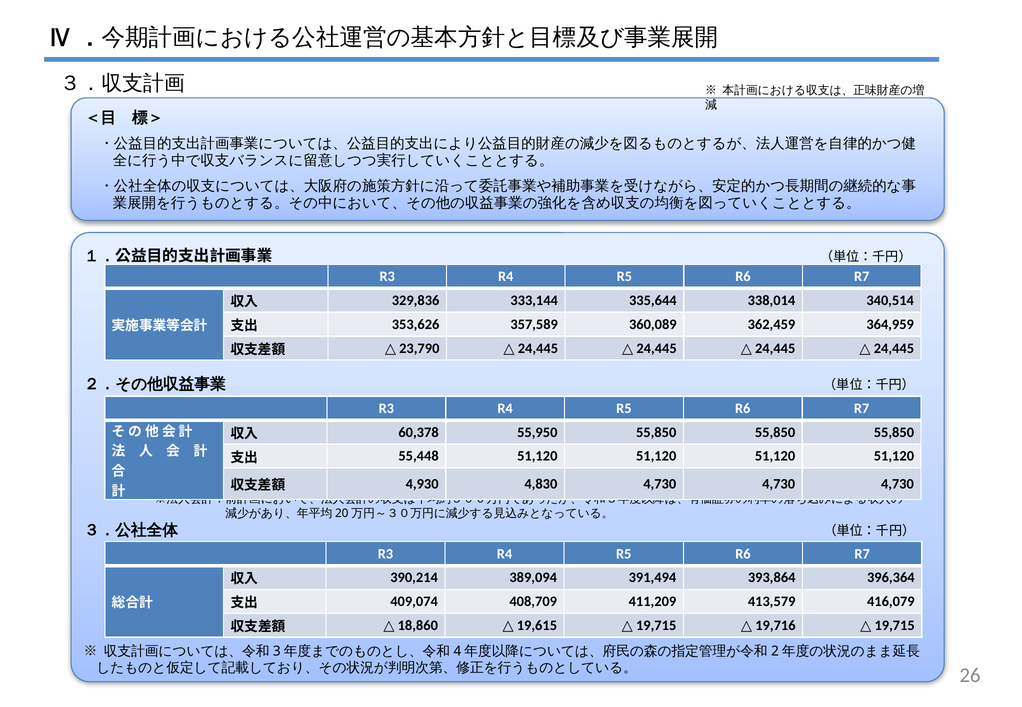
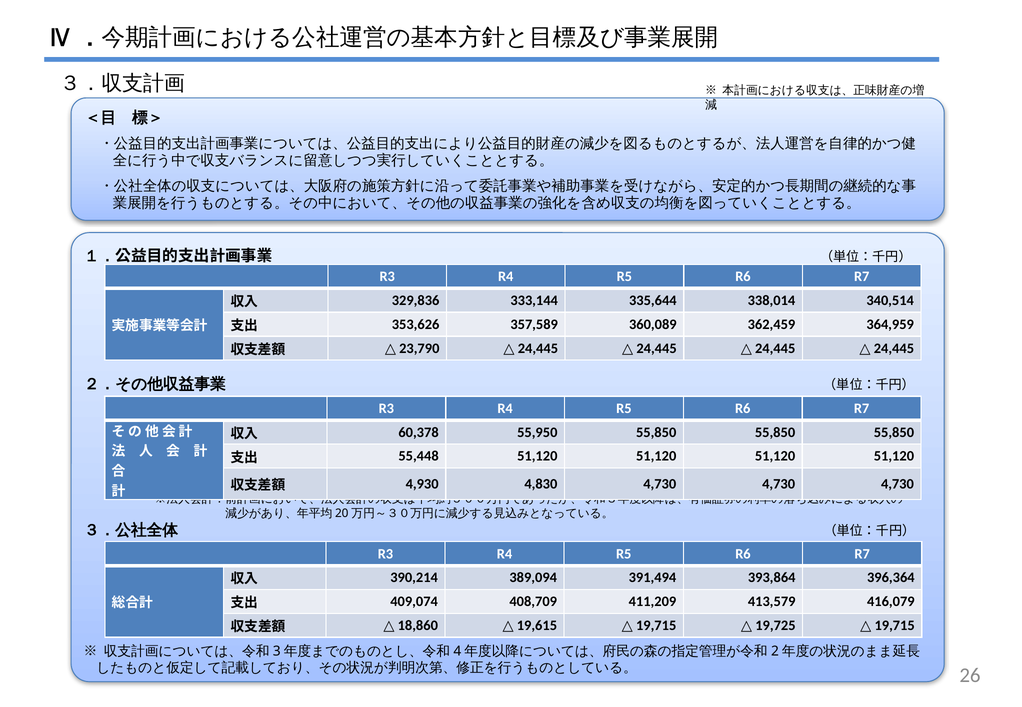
19,716: 19,716 -> 19,725 (775, 626)
